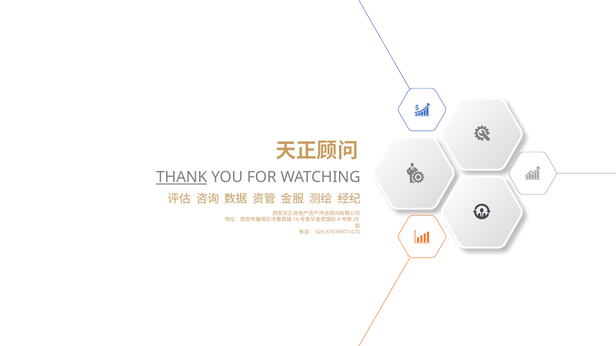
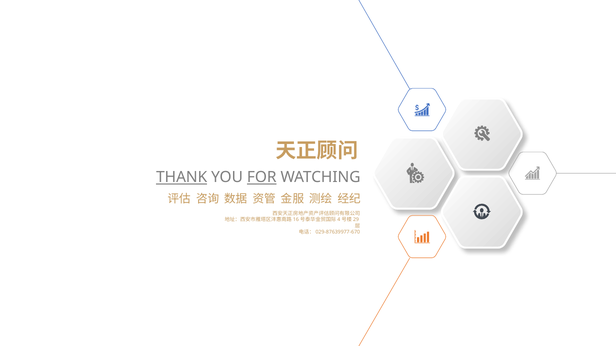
FOR underline: none -> present (262, 178)
